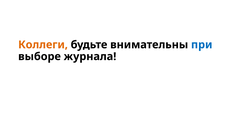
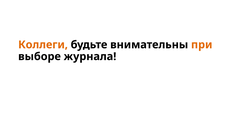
при colour: blue -> orange (202, 45)
